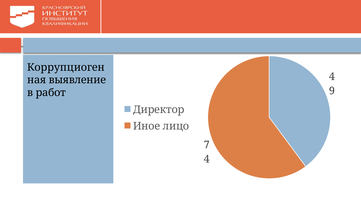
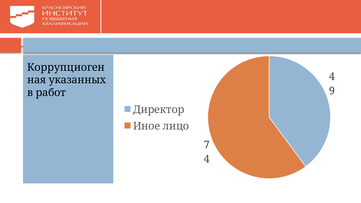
выявление: выявление -> указанных (77, 80)
